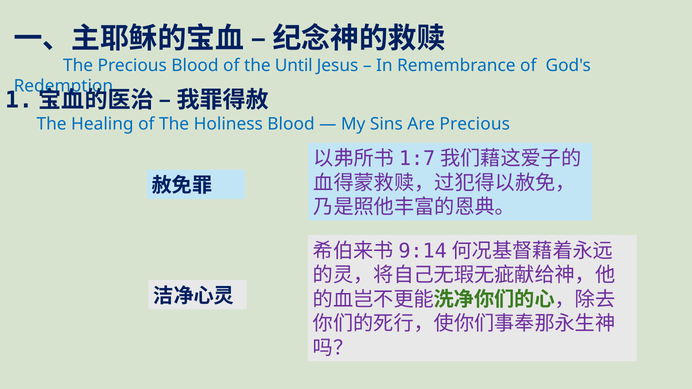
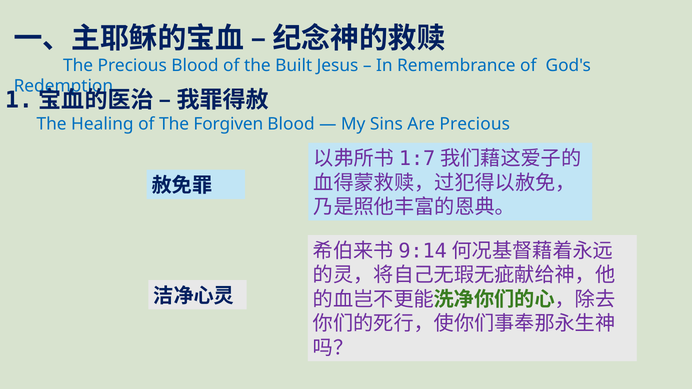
Until: Until -> Built (294, 66)
Holiness: Holiness -> Forgiven (228, 124)
